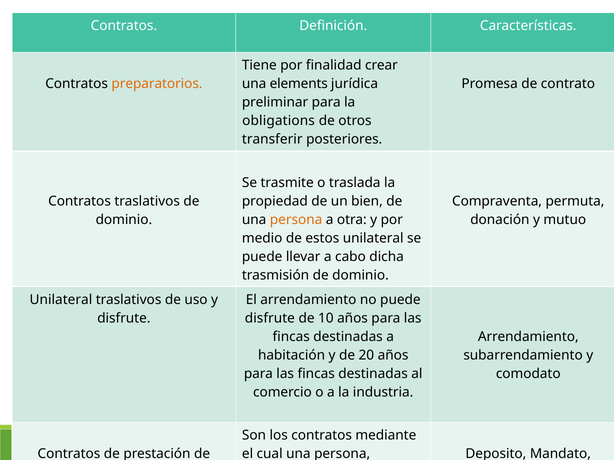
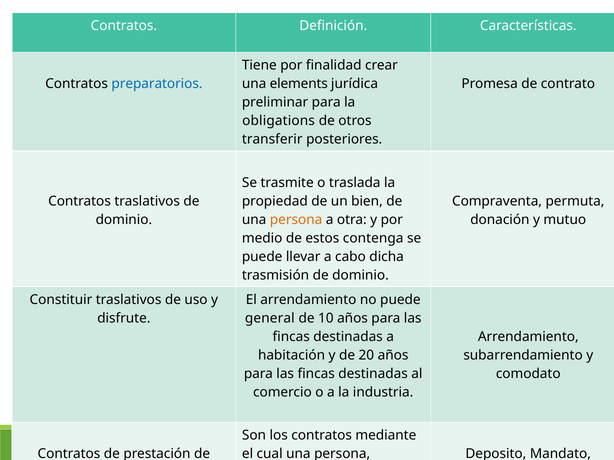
preparatorios colour: orange -> blue (157, 84)
estos unilateral: unilateral -> contenga (373, 238)
Unilateral: Unilateral -> Constituir (61, 300)
disfrute: disfrute -> general (270, 319)
